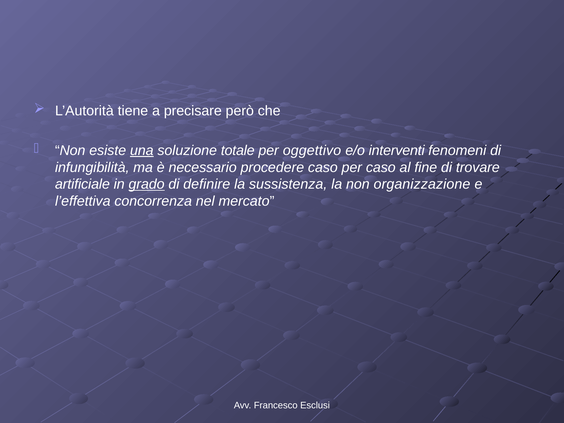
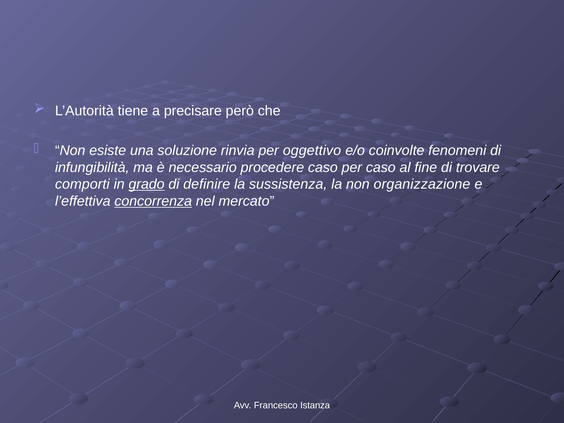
una underline: present -> none (142, 150)
totale: totale -> rinvia (238, 150)
interventi: interventi -> coinvolte (397, 150)
artificiale: artificiale -> comporti (82, 184)
concorrenza underline: none -> present (153, 201)
Esclusi: Esclusi -> Istanza (315, 405)
